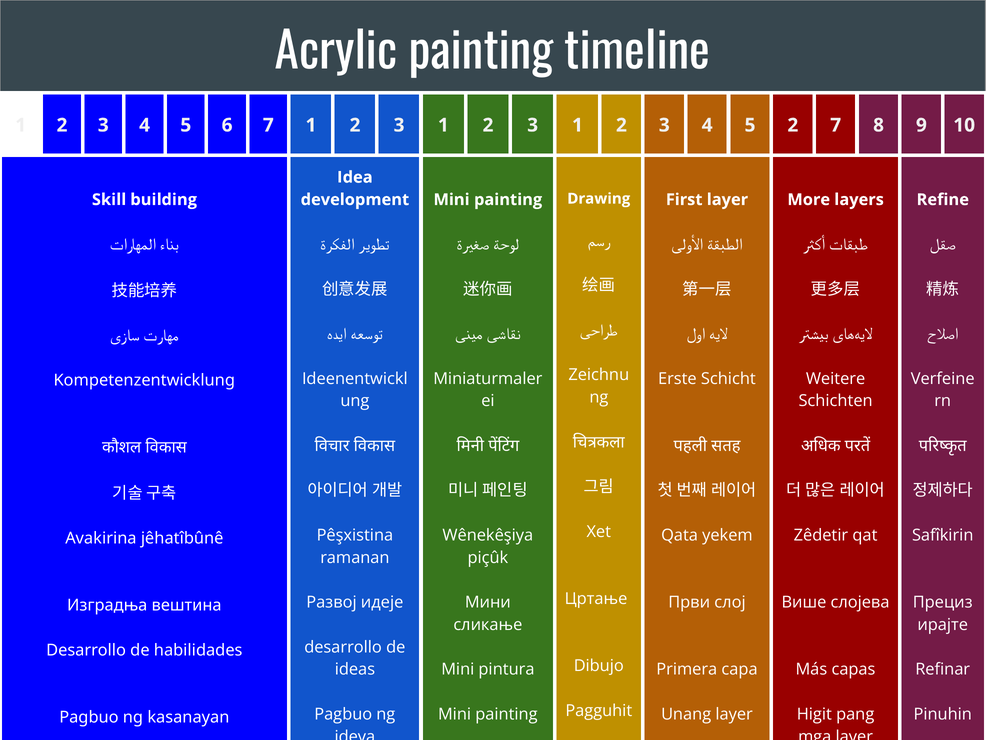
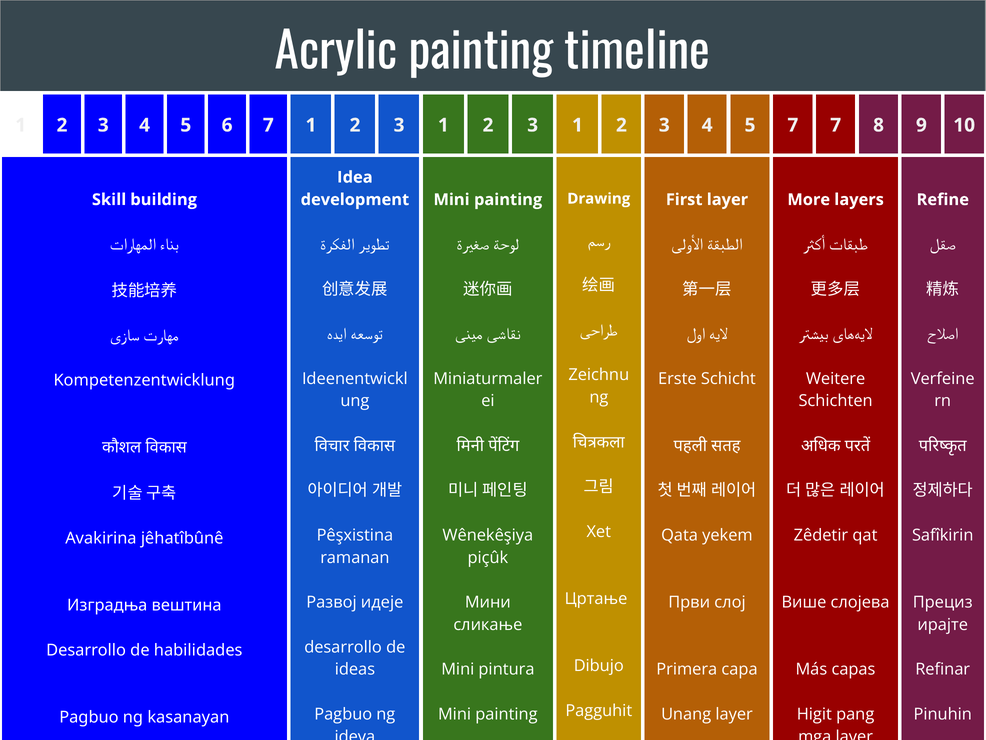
5 2: 2 -> 7 (793, 125)
